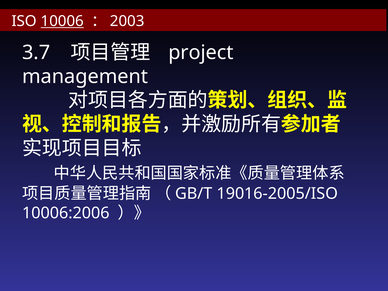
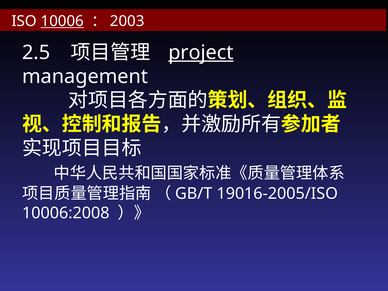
3.7: 3.7 -> 2.5 (36, 53)
project underline: none -> present (201, 53)
10006:2006: 10006:2006 -> 10006:2008 (66, 213)
